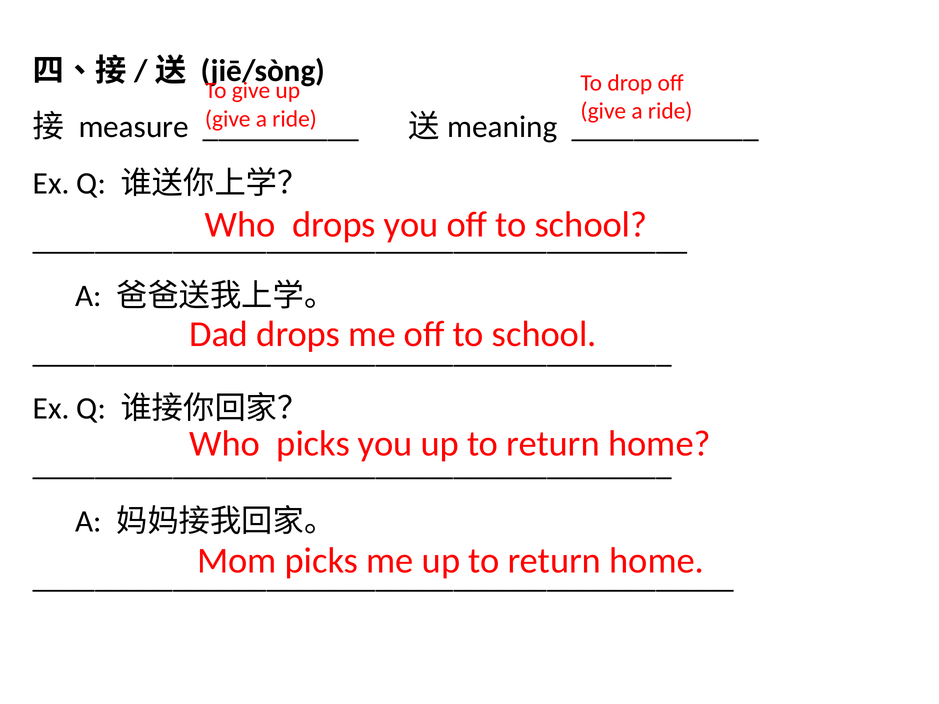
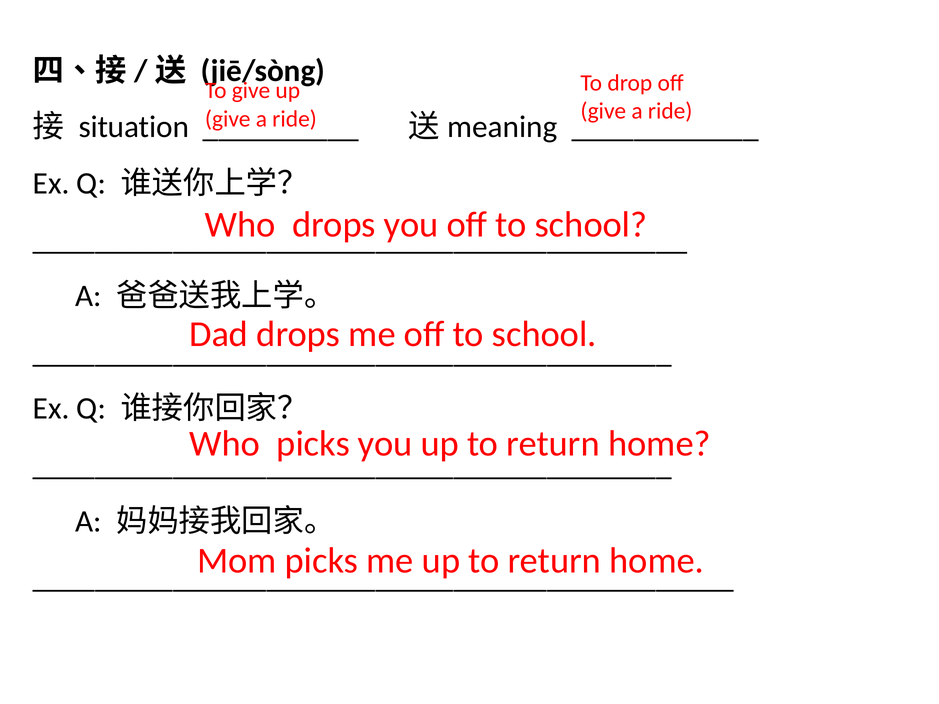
measure: measure -> situation (134, 127)
